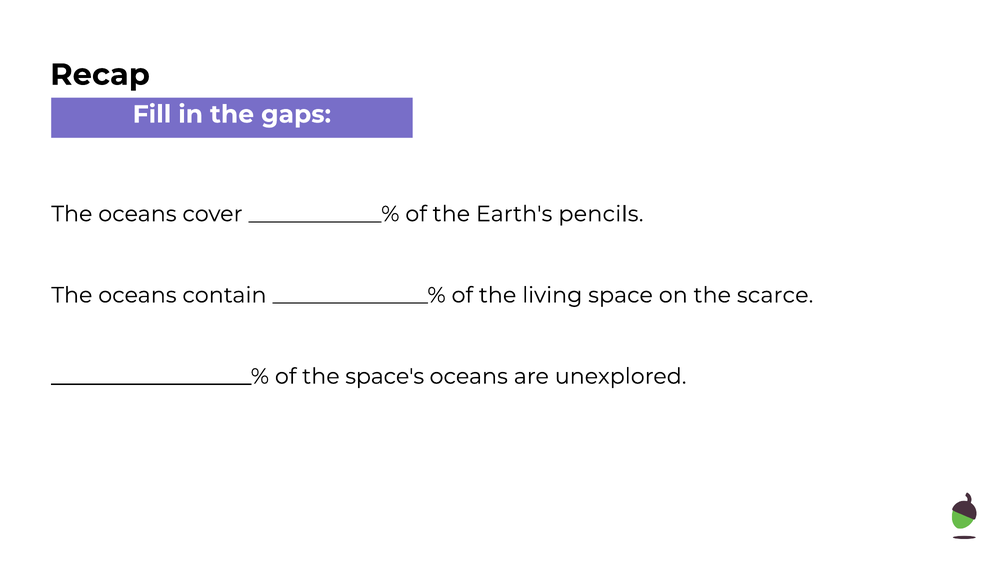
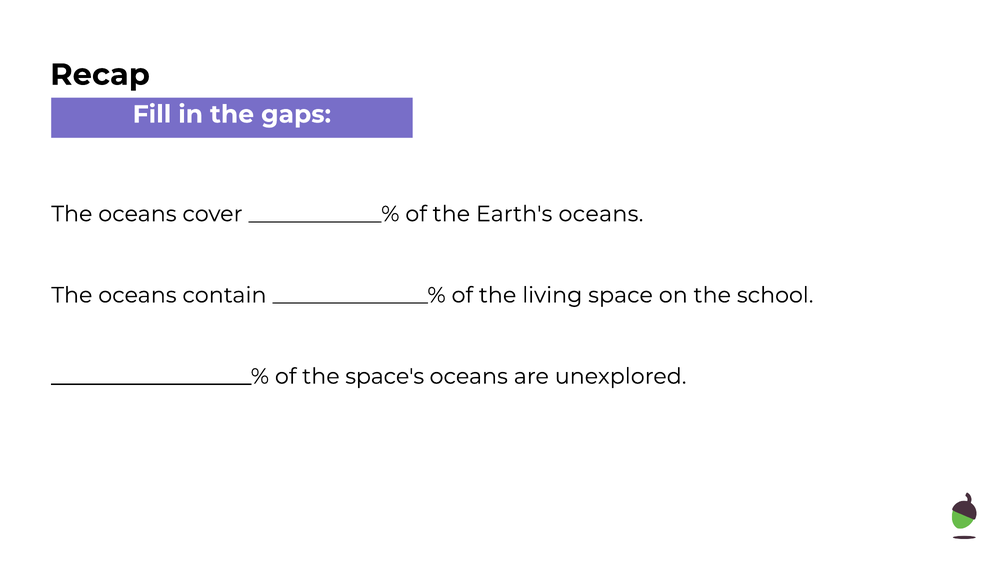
Earth's pencils: pencils -> oceans (601, 214)
scarce: scarce -> school (775, 295)
